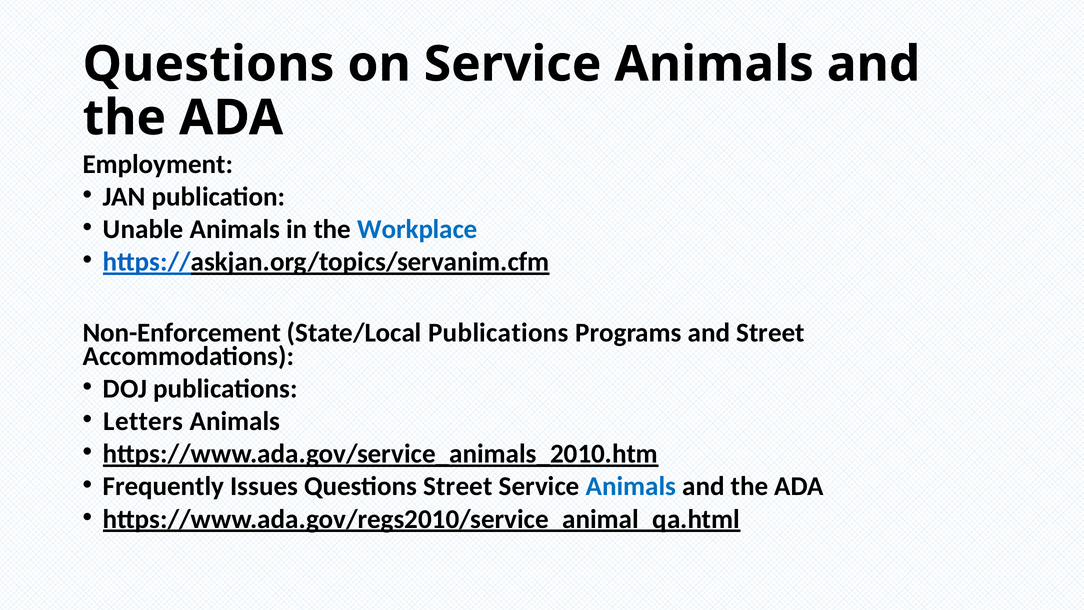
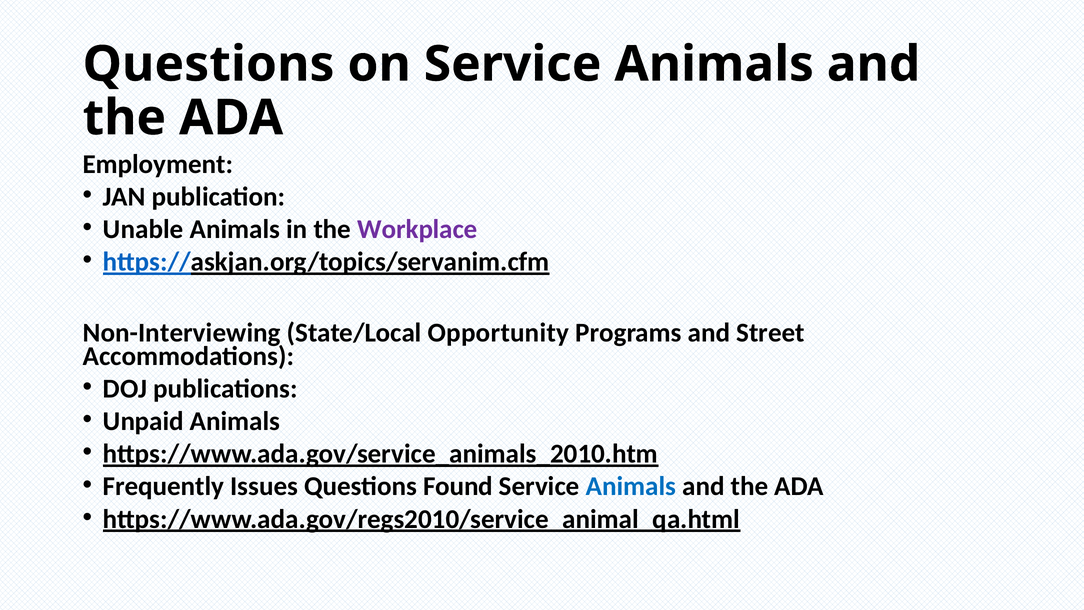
Workplace colour: blue -> purple (417, 229)
Non-Enforcement: Non-Enforcement -> Non-Interviewing (182, 333)
State/Local Publications: Publications -> Opportunity (498, 333)
Letters: Letters -> Unpaid (143, 421)
Questions Street: Street -> Found (458, 486)
